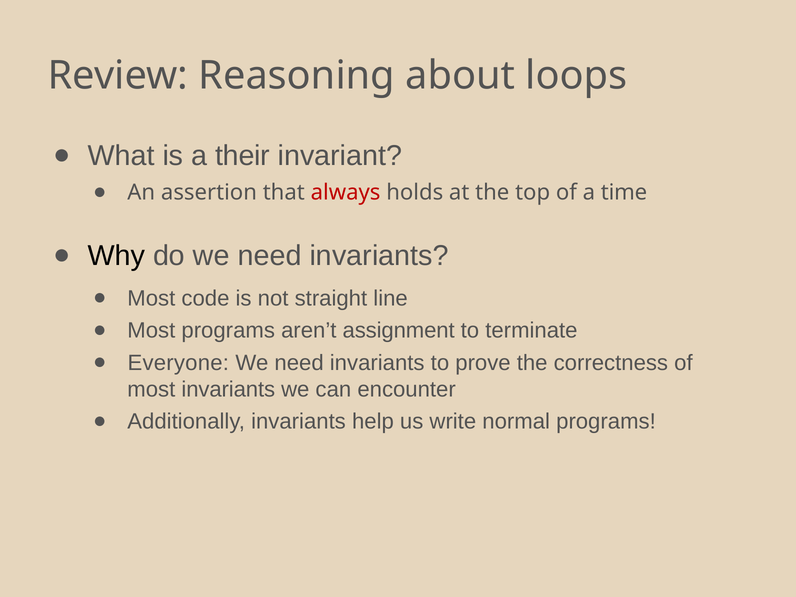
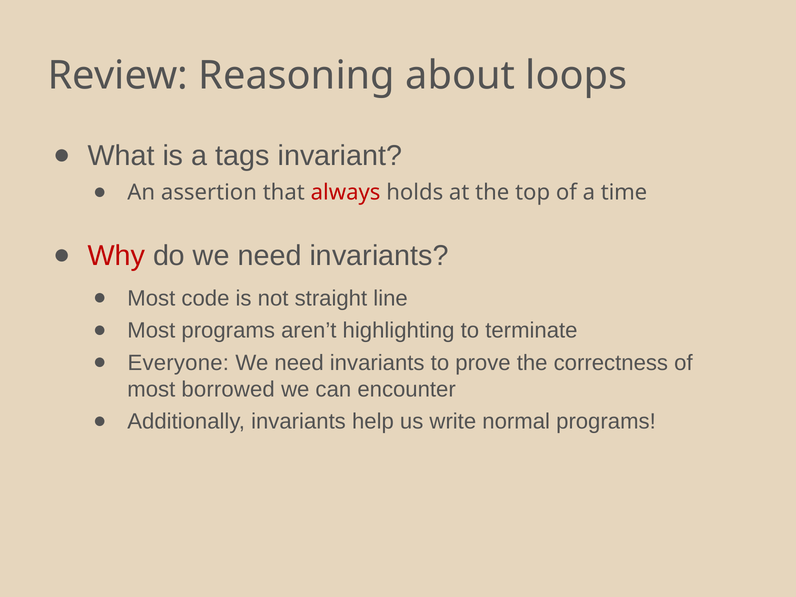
their: their -> tags (242, 156)
Why colour: black -> red (116, 256)
assignment: assignment -> highlighting (399, 331)
most invariants: invariants -> borrowed (228, 389)
